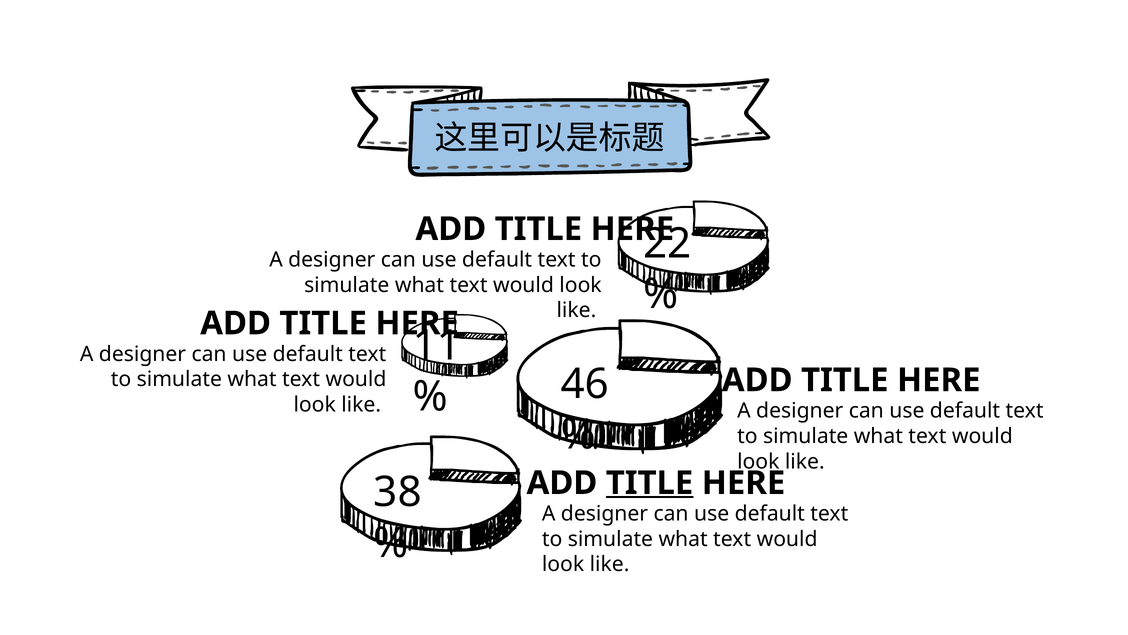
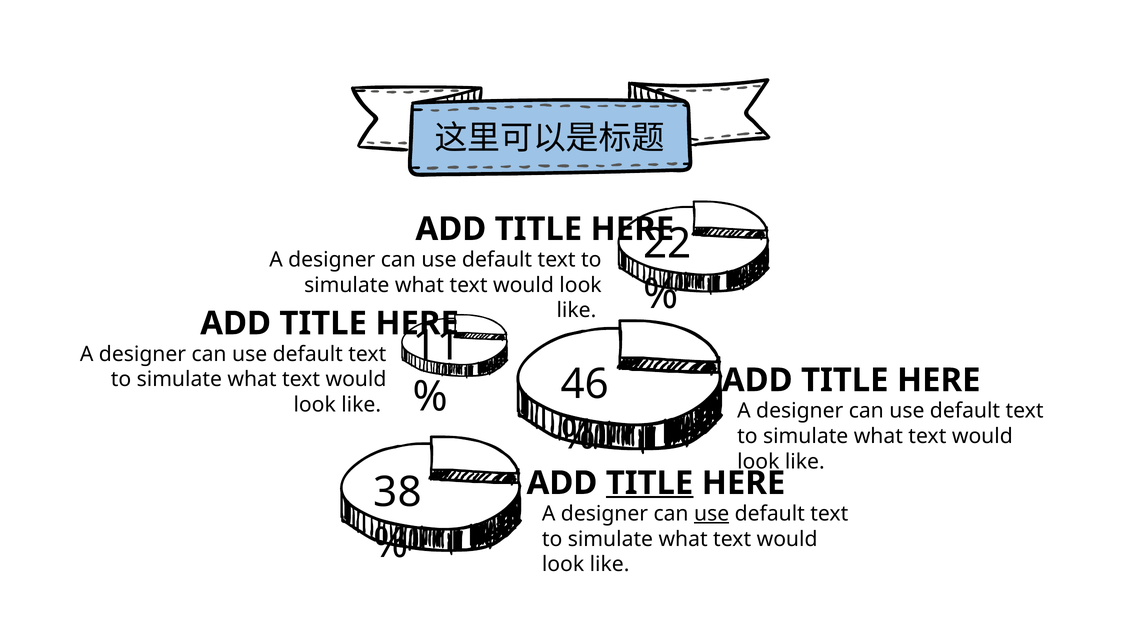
use underline: none -> present (712, 513)
